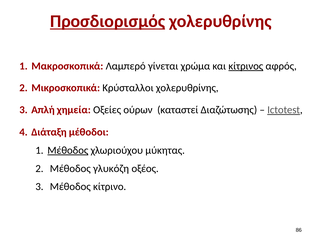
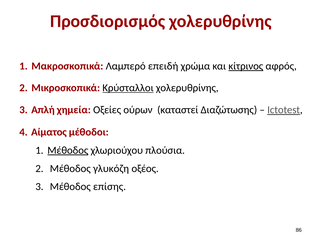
Προσδιορισμός underline: present -> none (108, 21)
γίνεται: γίνεται -> επειδή (163, 66)
Κρύσταλλοι underline: none -> present (128, 88)
Διάταξη: Διάταξη -> Αίματος (49, 132)
μύκητας: μύκητας -> πλούσια (165, 150)
κίτρινο: κίτρινο -> επίσης (110, 187)
